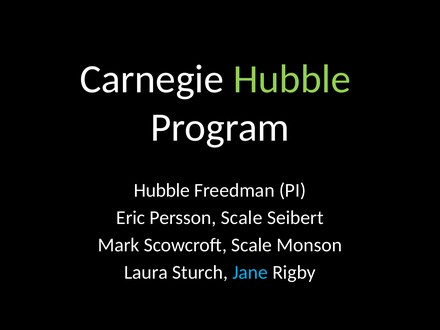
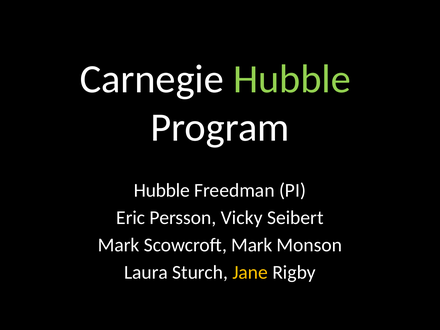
Persson Scale: Scale -> Vicky (242, 218)
Scowcroft Scale: Scale -> Mark (252, 245)
Jane colour: light blue -> yellow (250, 273)
